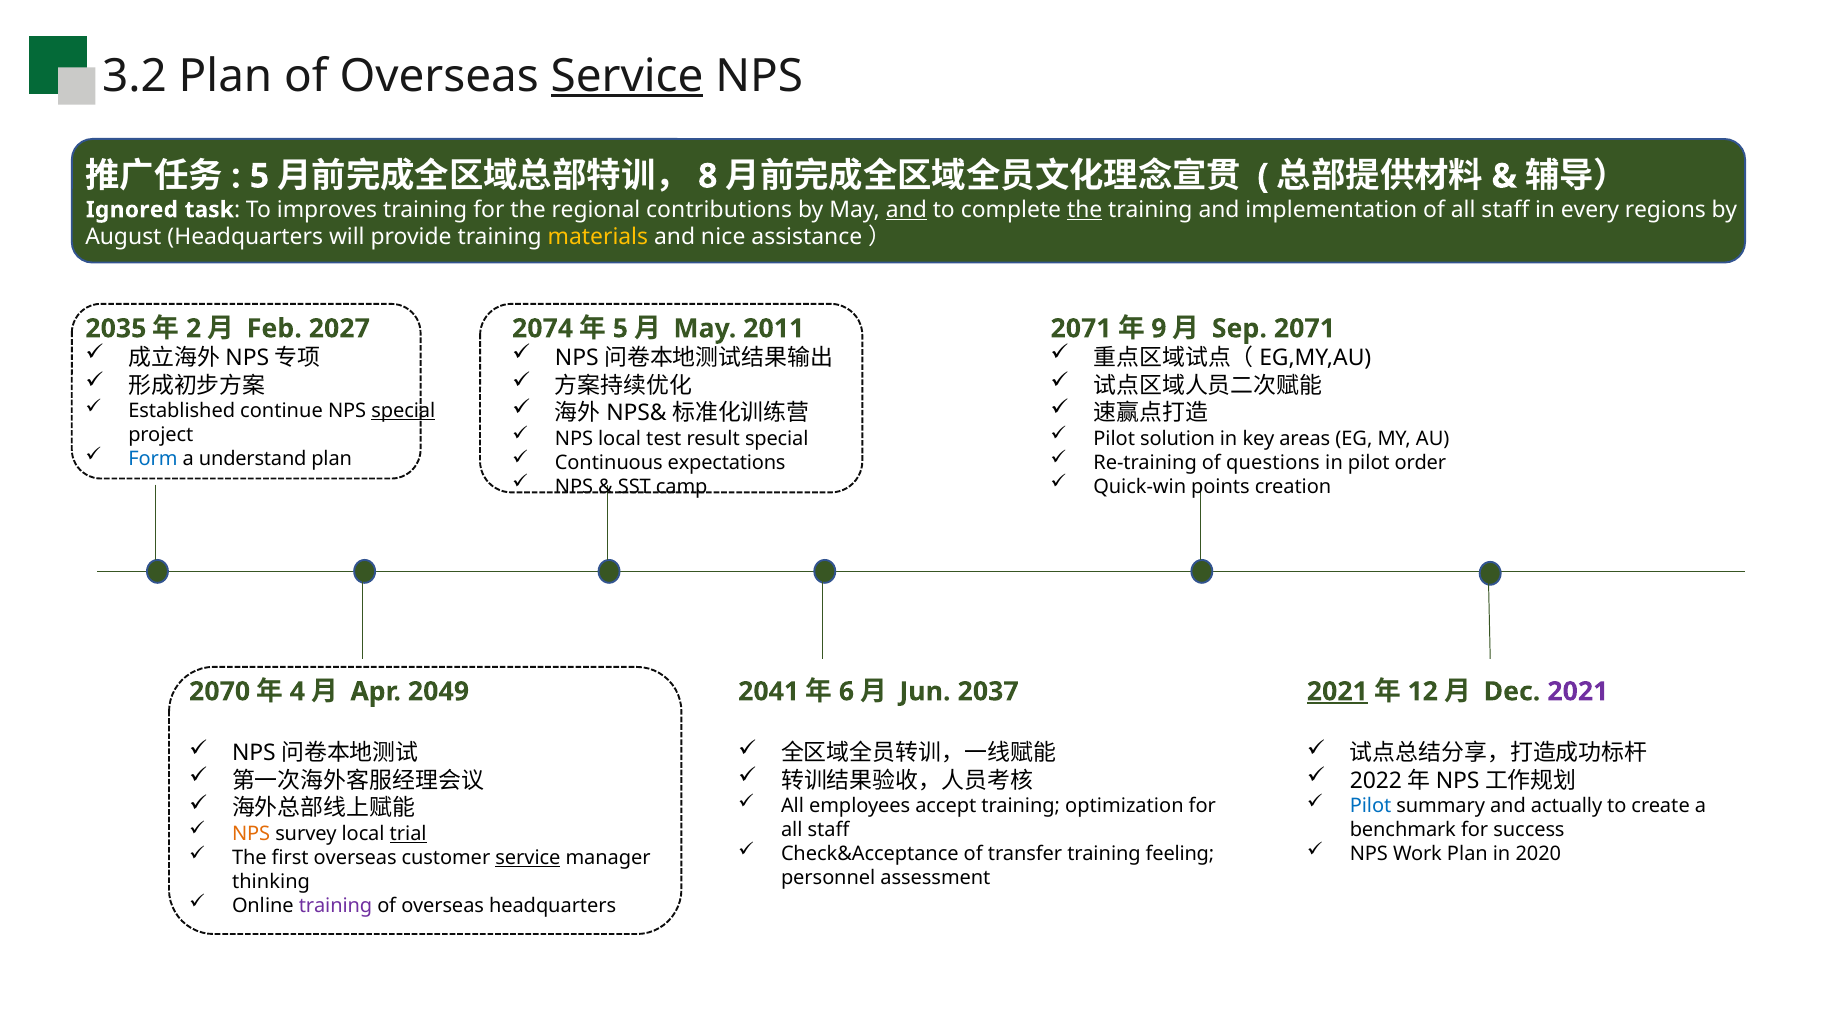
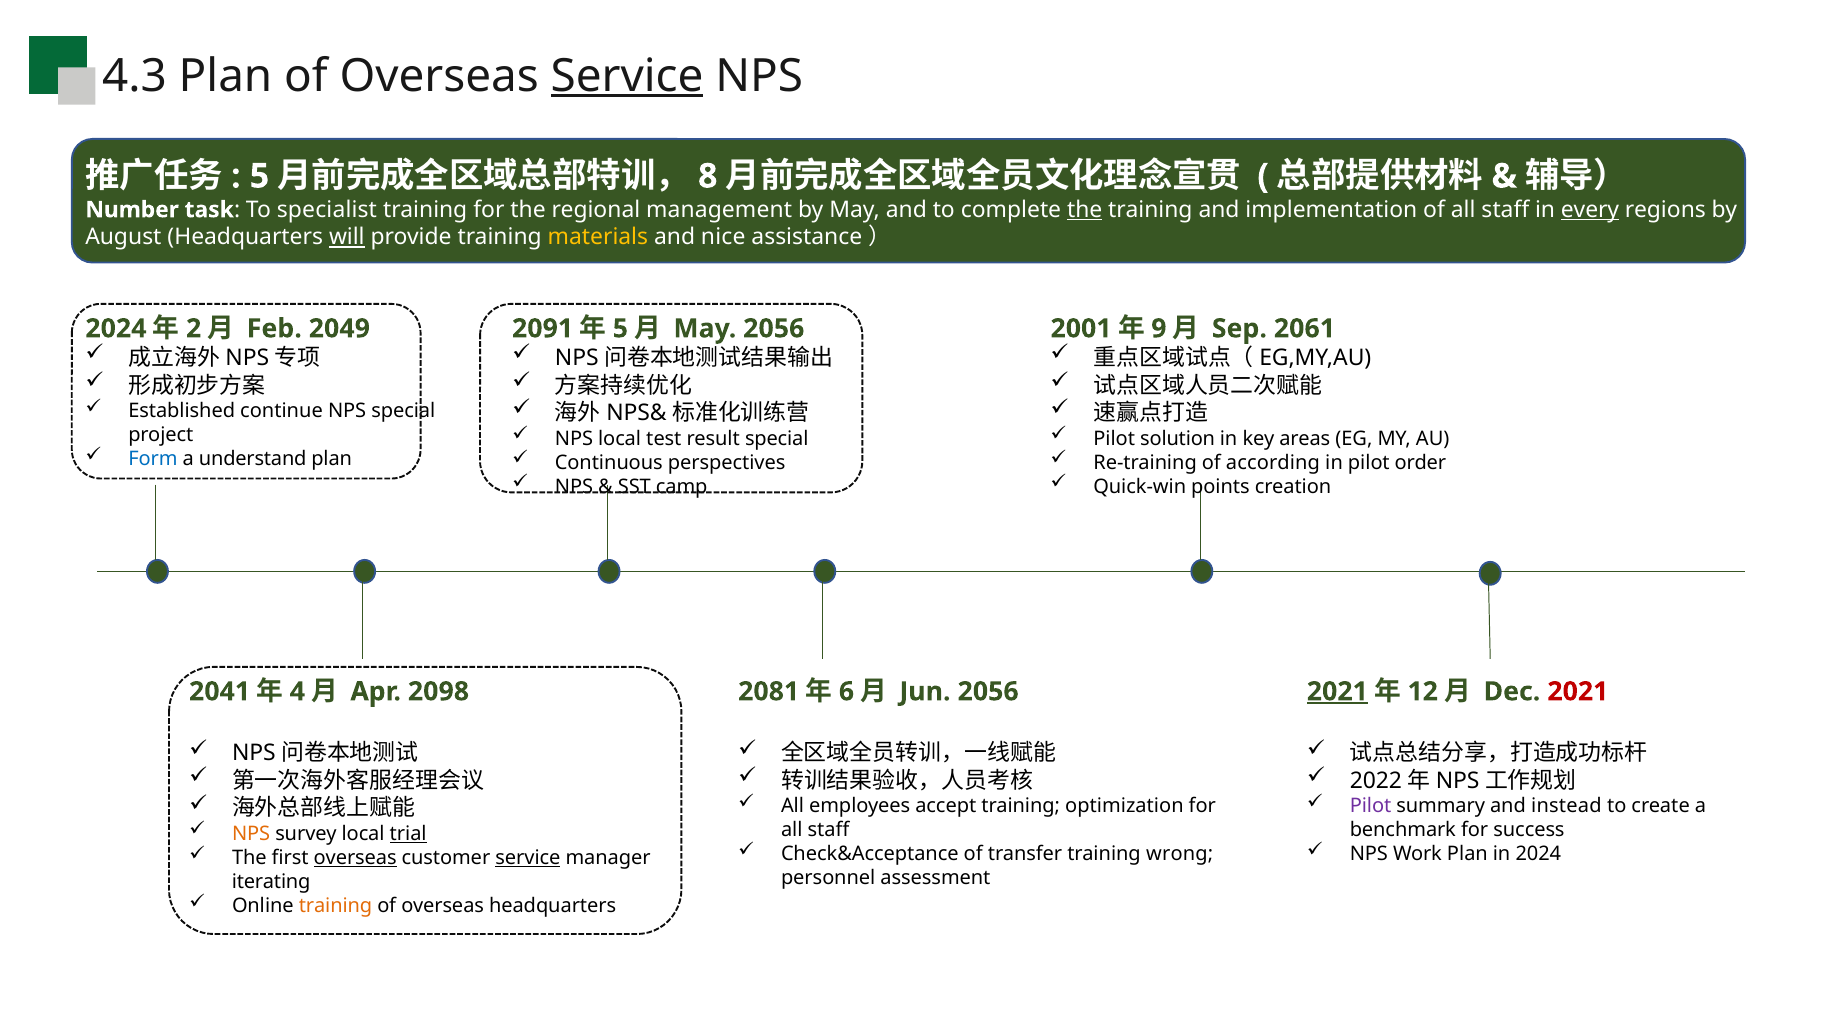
3.2: 3.2 -> 4.3 (135, 76)
Ignored: Ignored -> Number (132, 210)
improves: improves -> specialist (327, 210)
contributions: contributions -> management (719, 210)
and underline: present -> none (906, 210)
every underline: none -> present (1590, 210)
will underline: none -> present (347, 237)
2035: 2035 -> 2024 (116, 329)
2027: 2027 -> 2049 (339, 329)
2074: 2074 -> 2091 (543, 329)
May 2011: 2011 -> 2056 (774, 329)
2071: 2071 -> 2001 (1081, 329)
Sep 2071: 2071 -> 2061 (1304, 329)
special underline: present -> none (403, 411)
expectations: expectations -> perspectives (727, 463)
questions: questions -> according (1273, 463)
2070: 2070 -> 2041 (220, 692)
2049: 2049 -> 2098 (438, 692)
2041: 2041 -> 2081 (769, 692)
Jun 2037: 2037 -> 2056 (988, 692)
2021 colour: purple -> red (1578, 692)
Pilot colour: blue -> purple (1371, 806)
actually: actually -> instead (1566, 806)
feeling: feeling -> wrong (1180, 854)
in 2020: 2020 -> 2024 (1538, 854)
overseas underline: none -> present (355, 858)
thinking: thinking -> iterating (271, 882)
training colour: purple -> orange (336, 906)
